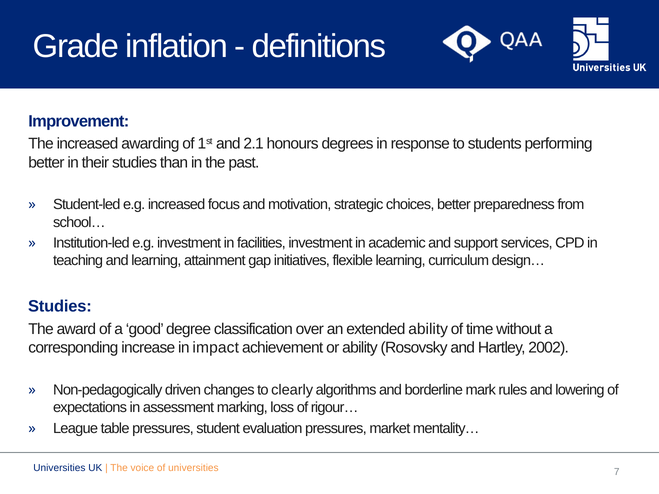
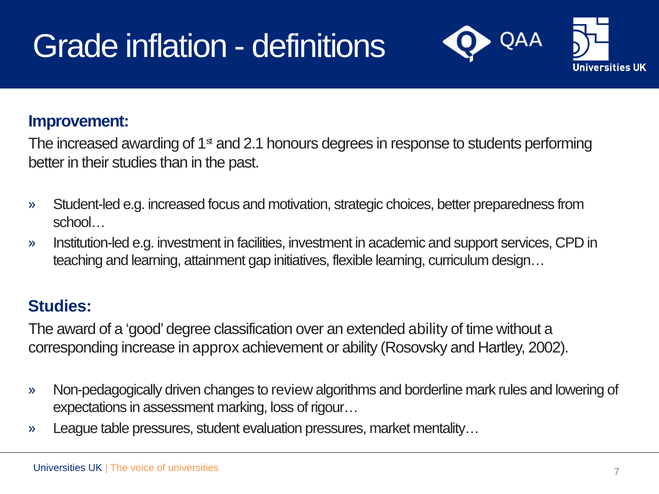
impact: impact -> approx (216, 348)
clearly: clearly -> review (292, 390)
